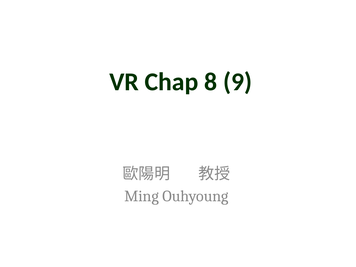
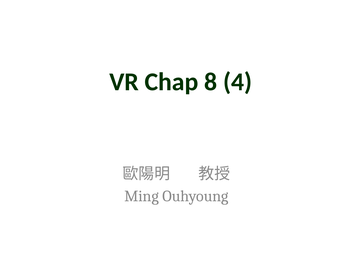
9: 9 -> 4 (238, 82)
